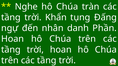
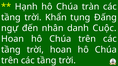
Nghe: Nghe -> Hạnh (26, 7)
Phần: Phần -> Cuộc (105, 28)
